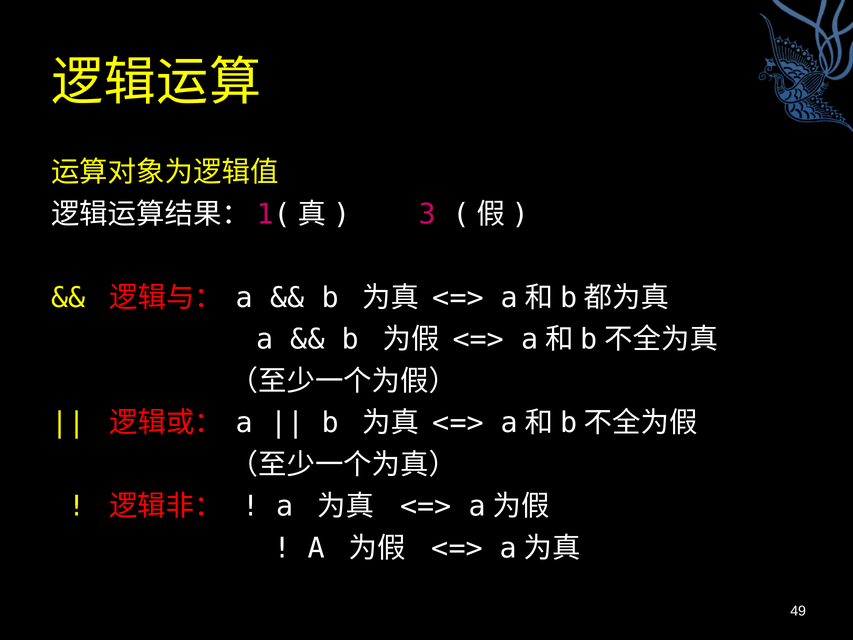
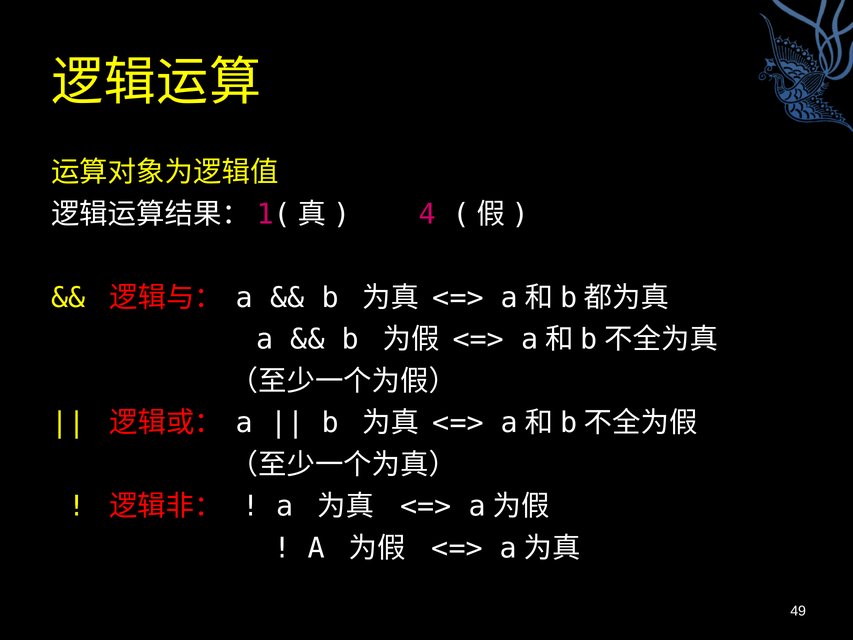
3: 3 -> 4 (427, 214)
